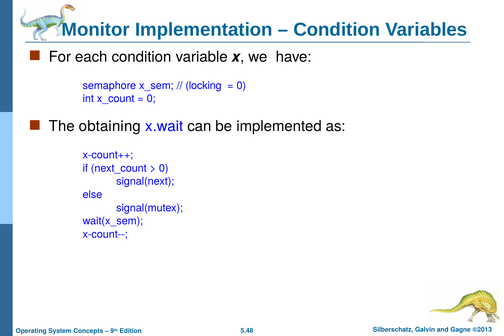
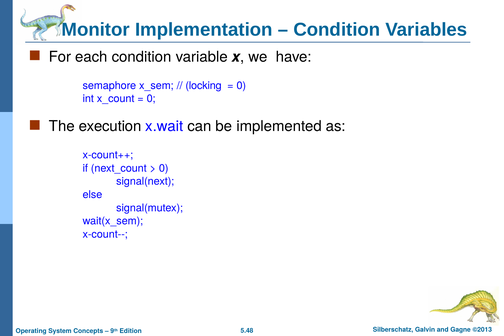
obtaining: obtaining -> execution (110, 126)
